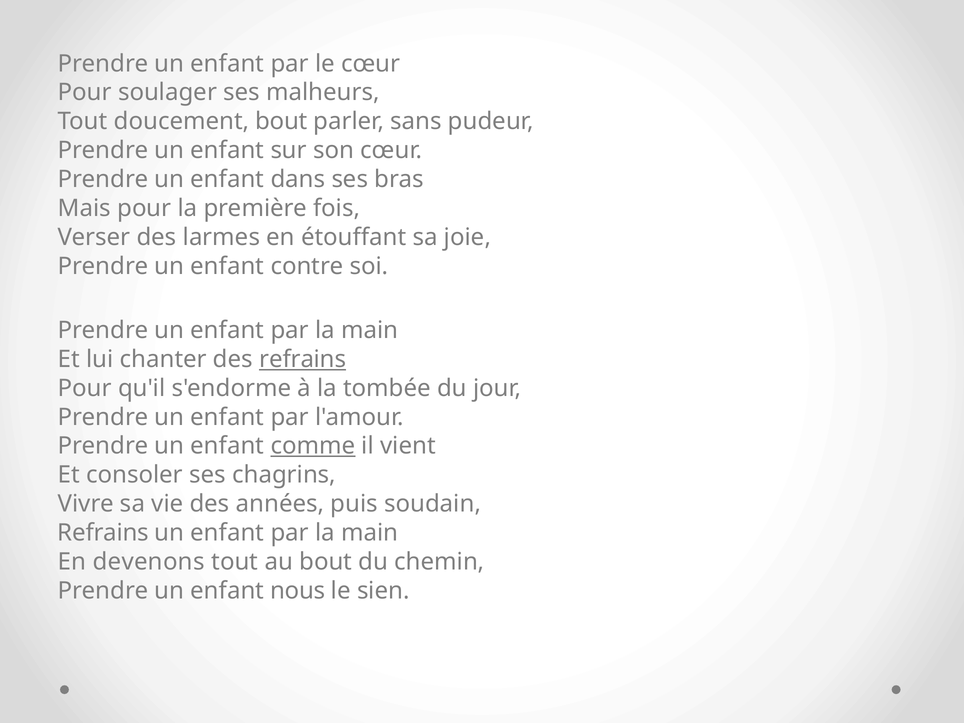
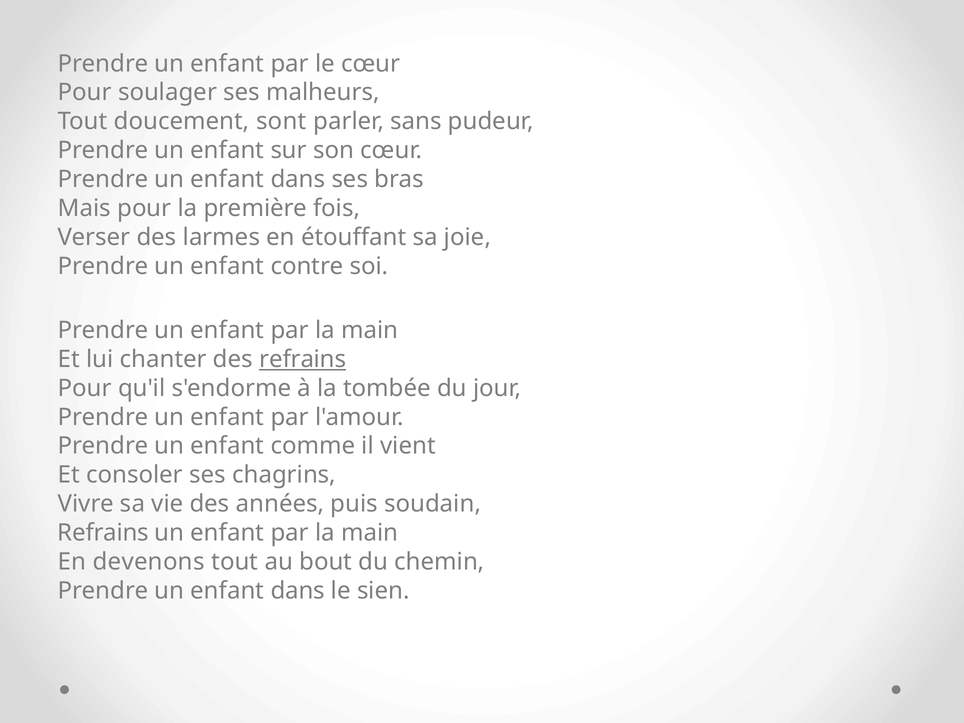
doucement bout: bout -> sont (281, 121)
comme underline: present -> none (313, 446)
nous: nous -> dans (298, 591)
